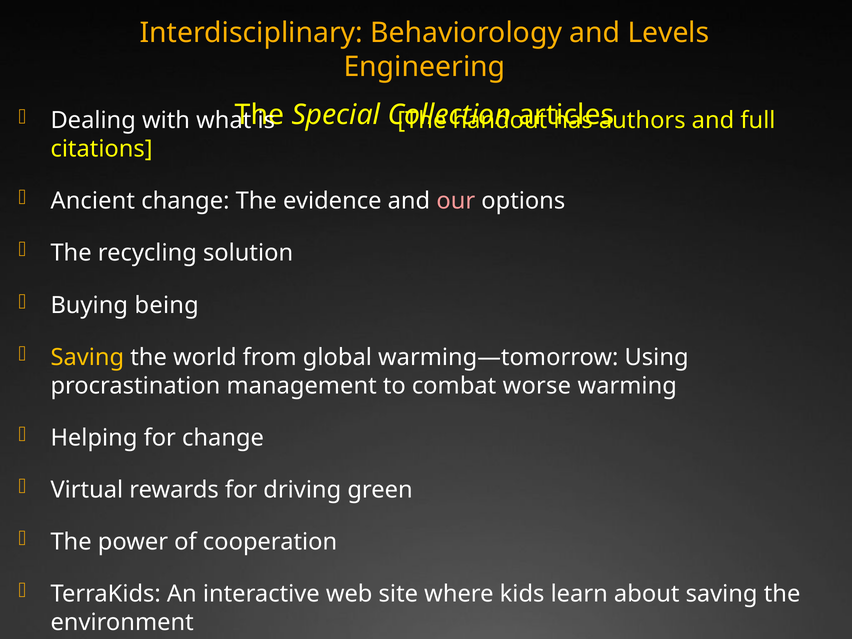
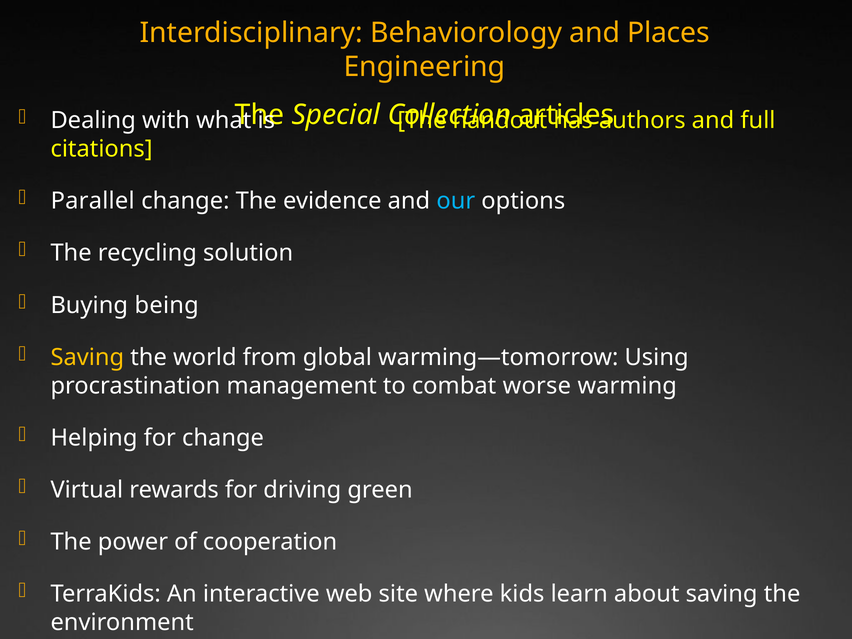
Levels: Levels -> Places (668, 33)
Ancient: Ancient -> Parallel (93, 201)
our colour: pink -> light blue (456, 201)
